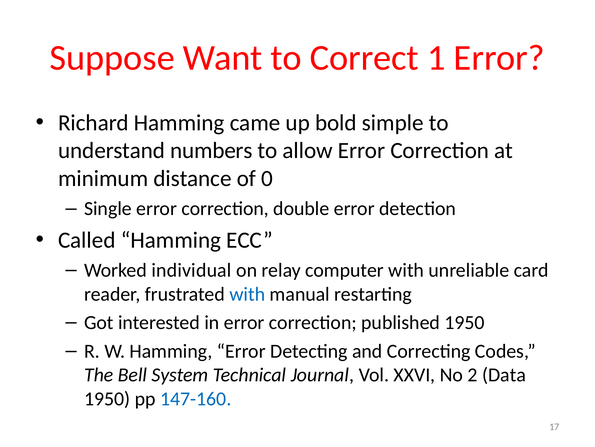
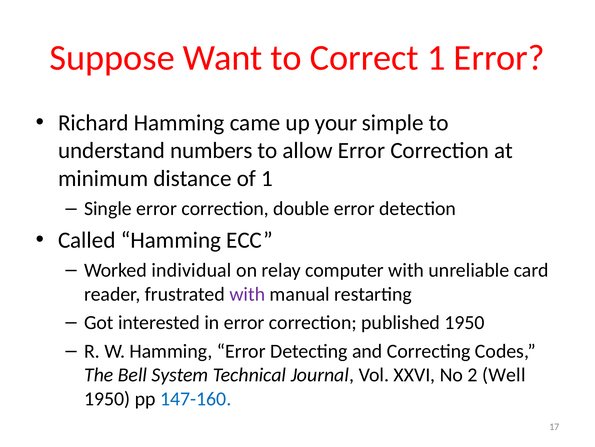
bold: bold -> your (336, 123)
of 0: 0 -> 1 (267, 178)
with colour: blue -> purple (247, 294)
Data: Data -> Well (504, 374)
